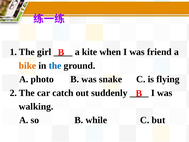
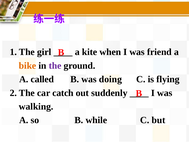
the colour: blue -> purple (55, 66)
photo: photo -> called (42, 79)
snake: snake -> doing (110, 79)
